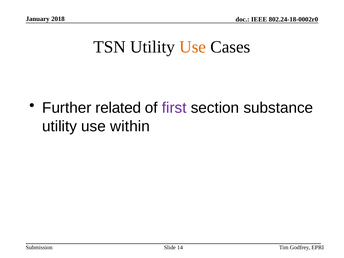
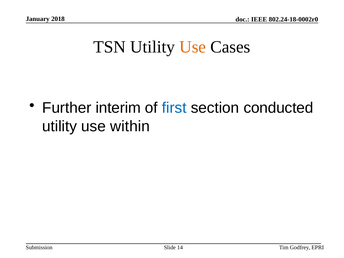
related: related -> interim (118, 108)
first colour: purple -> blue (174, 108)
substance: substance -> conducted (278, 108)
